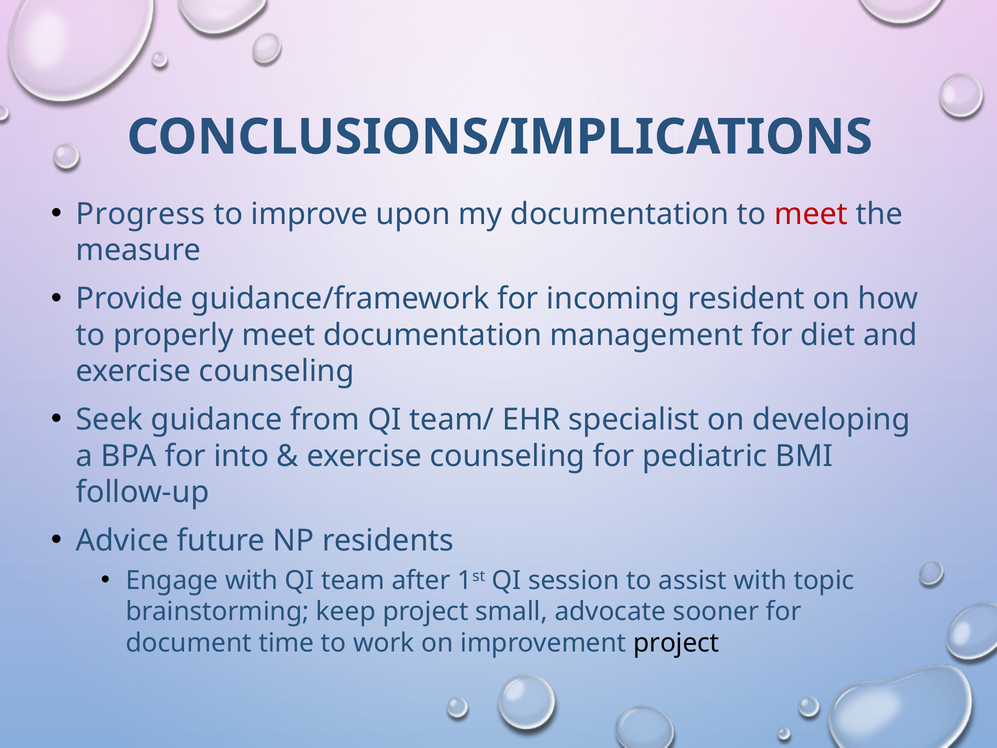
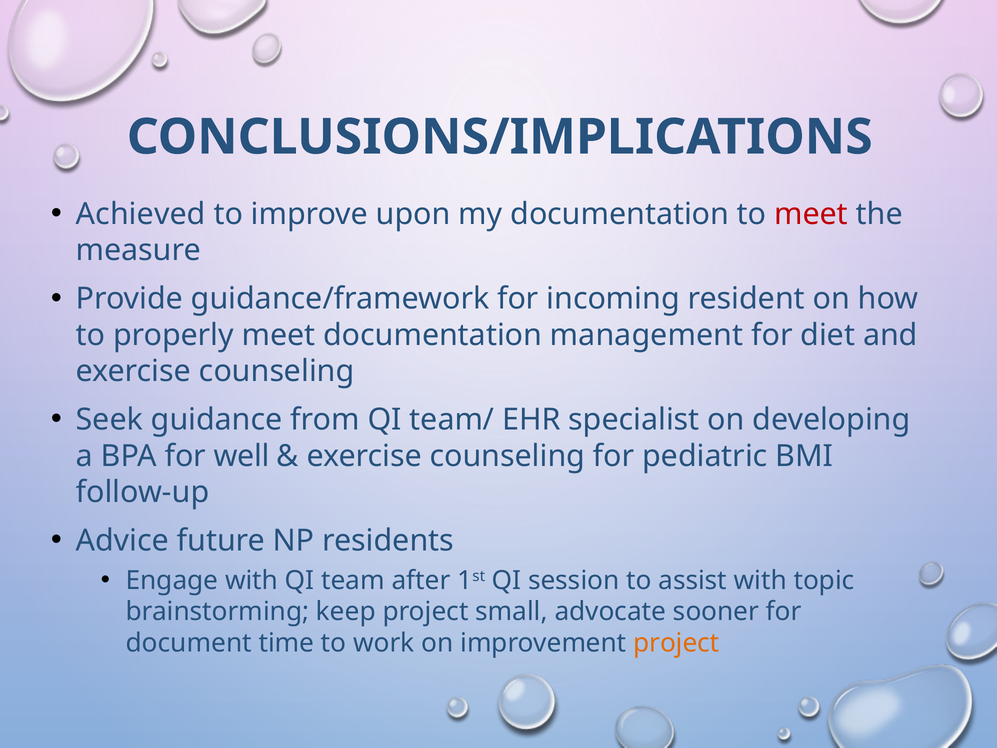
Progress: Progress -> Achieved (141, 214)
into: into -> well (241, 456)
project colour: black -> orange (676, 643)
